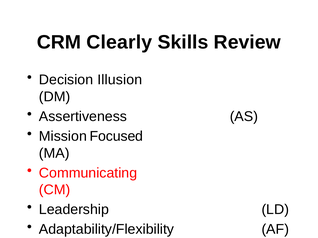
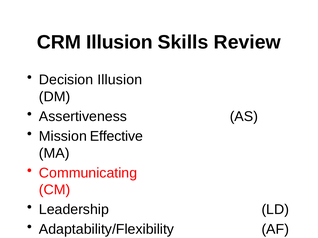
CRM Clearly: Clearly -> Illusion (119, 42)
Focused: Focused -> Effective (116, 137)
